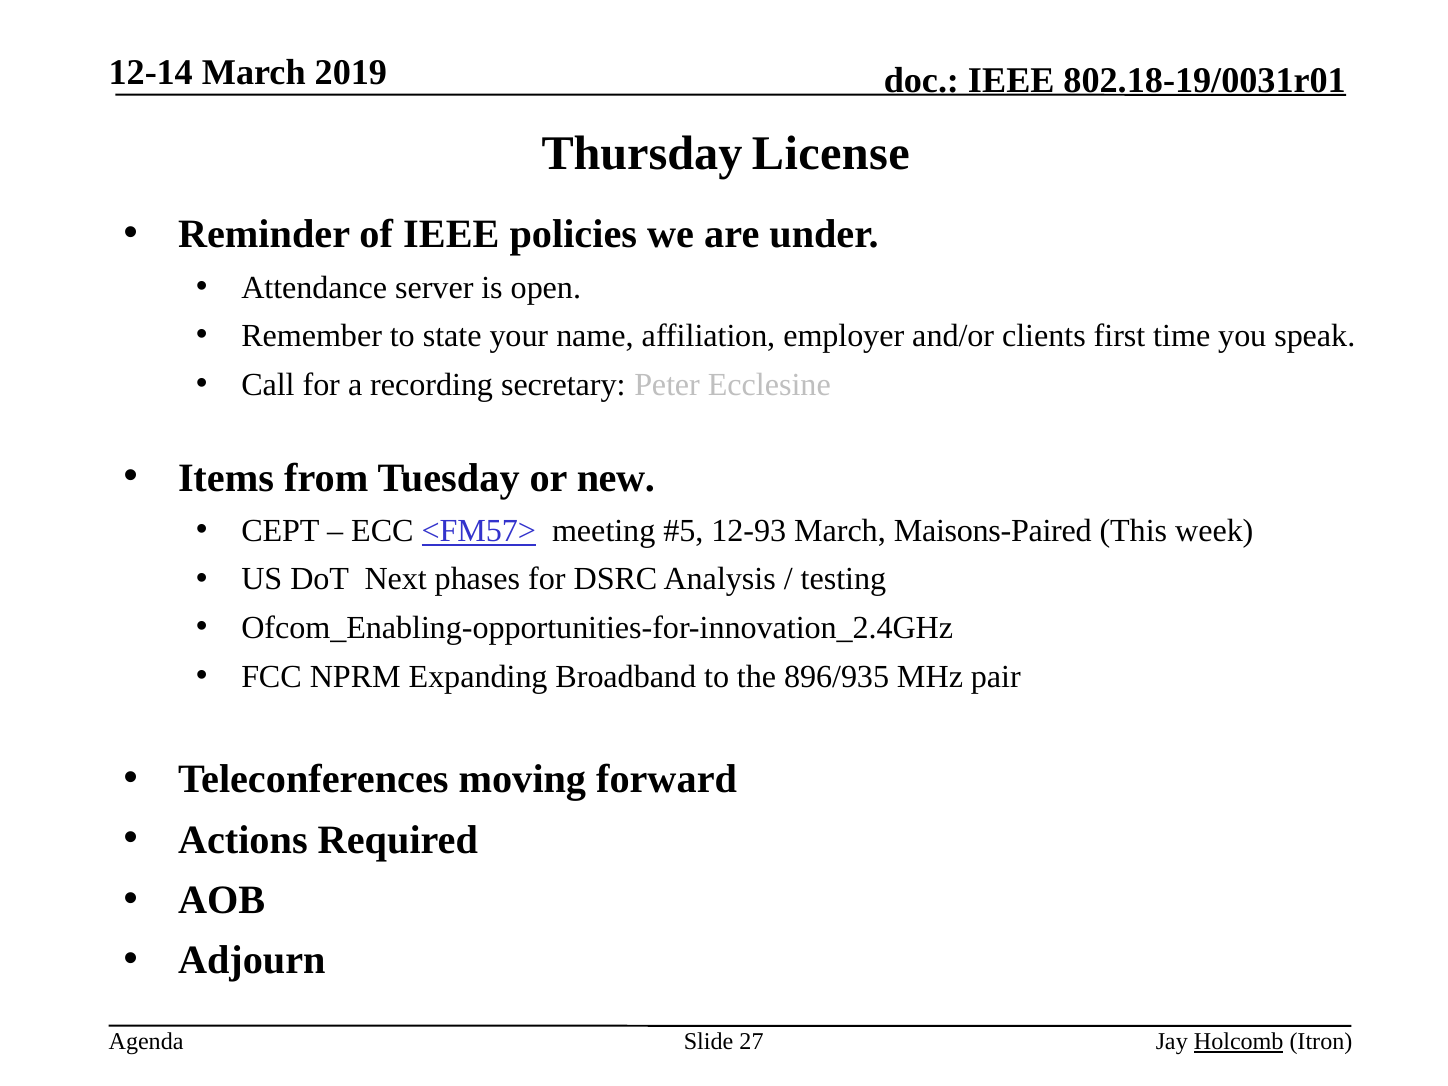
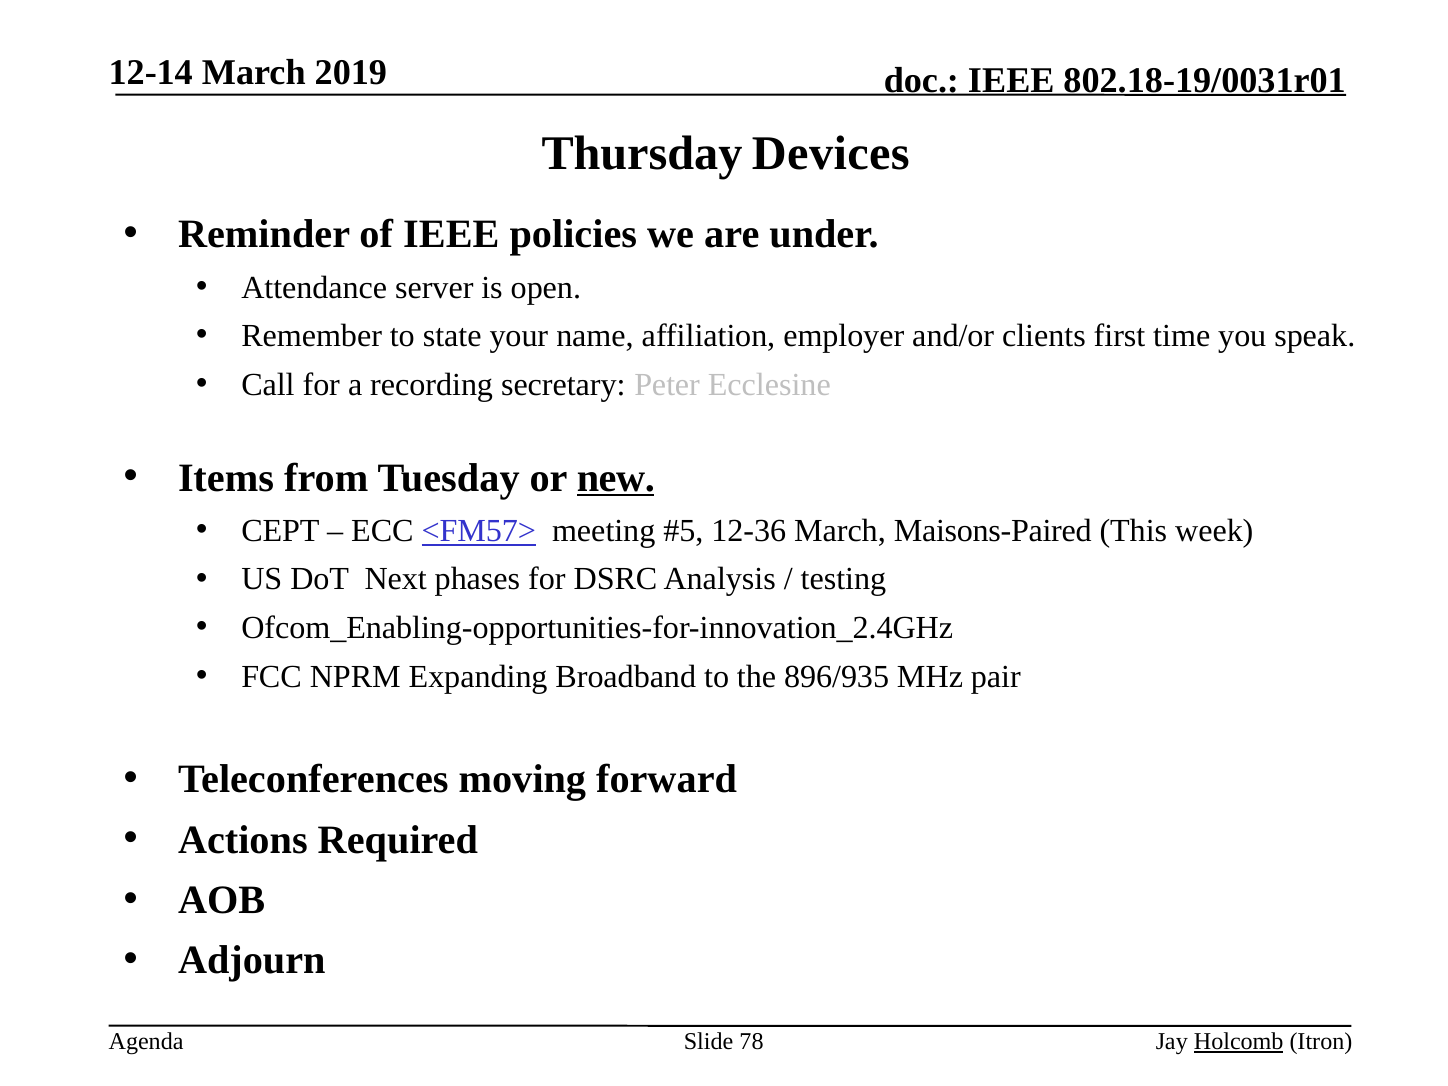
License: License -> Devices (831, 153)
new underline: none -> present (616, 478)
12-93: 12-93 -> 12-36 (749, 531)
27: 27 -> 78 (752, 1042)
